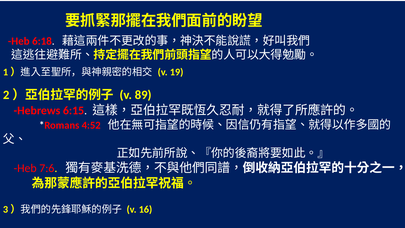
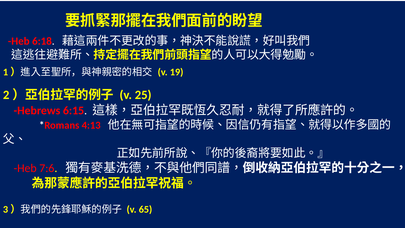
89: 89 -> 25 (143, 95)
4:52: 4:52 -> 4:13 (91, 125)
16: 16 -> 65 (145, 209)
